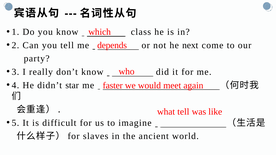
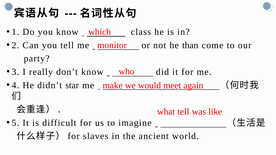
next: next -> than (190, 45)
depends: depends -> monitor (112, 45)
faster: faster -> make (113, 86)
